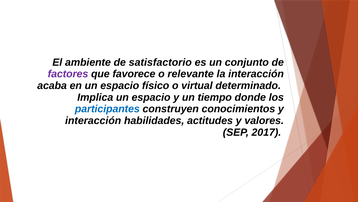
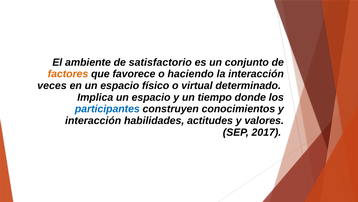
factores colour: purple -> orange (68, 74)
relevante: relevante -> haciendo (191, 74)
acaba: acaba -> veces (52, 85)
